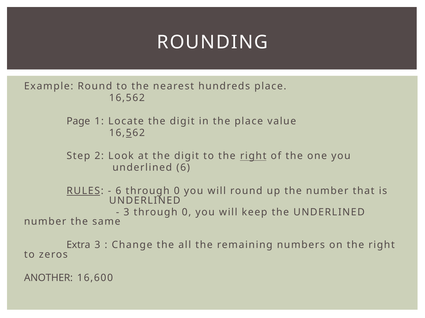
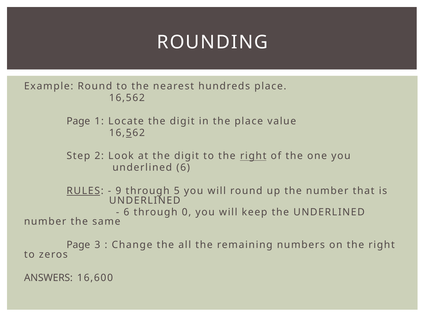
6: 6 -> 9 (118, 191)
0: 0 -> 5 (177, 191)
3: 3 -> 6 (126, 213)
Extra: Extra -> Page (78, 245)
ANOTHER: ANOTHER -> ANSWERS (48, 278)
